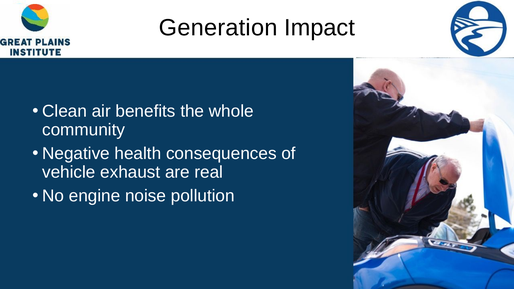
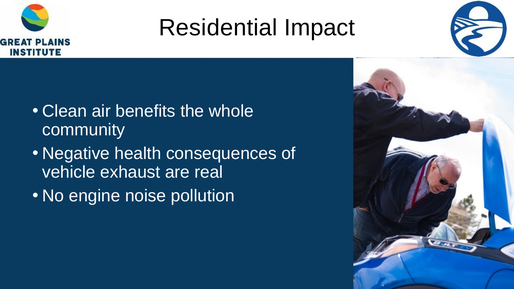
Generation: Generation -> Residential (218, 28)
